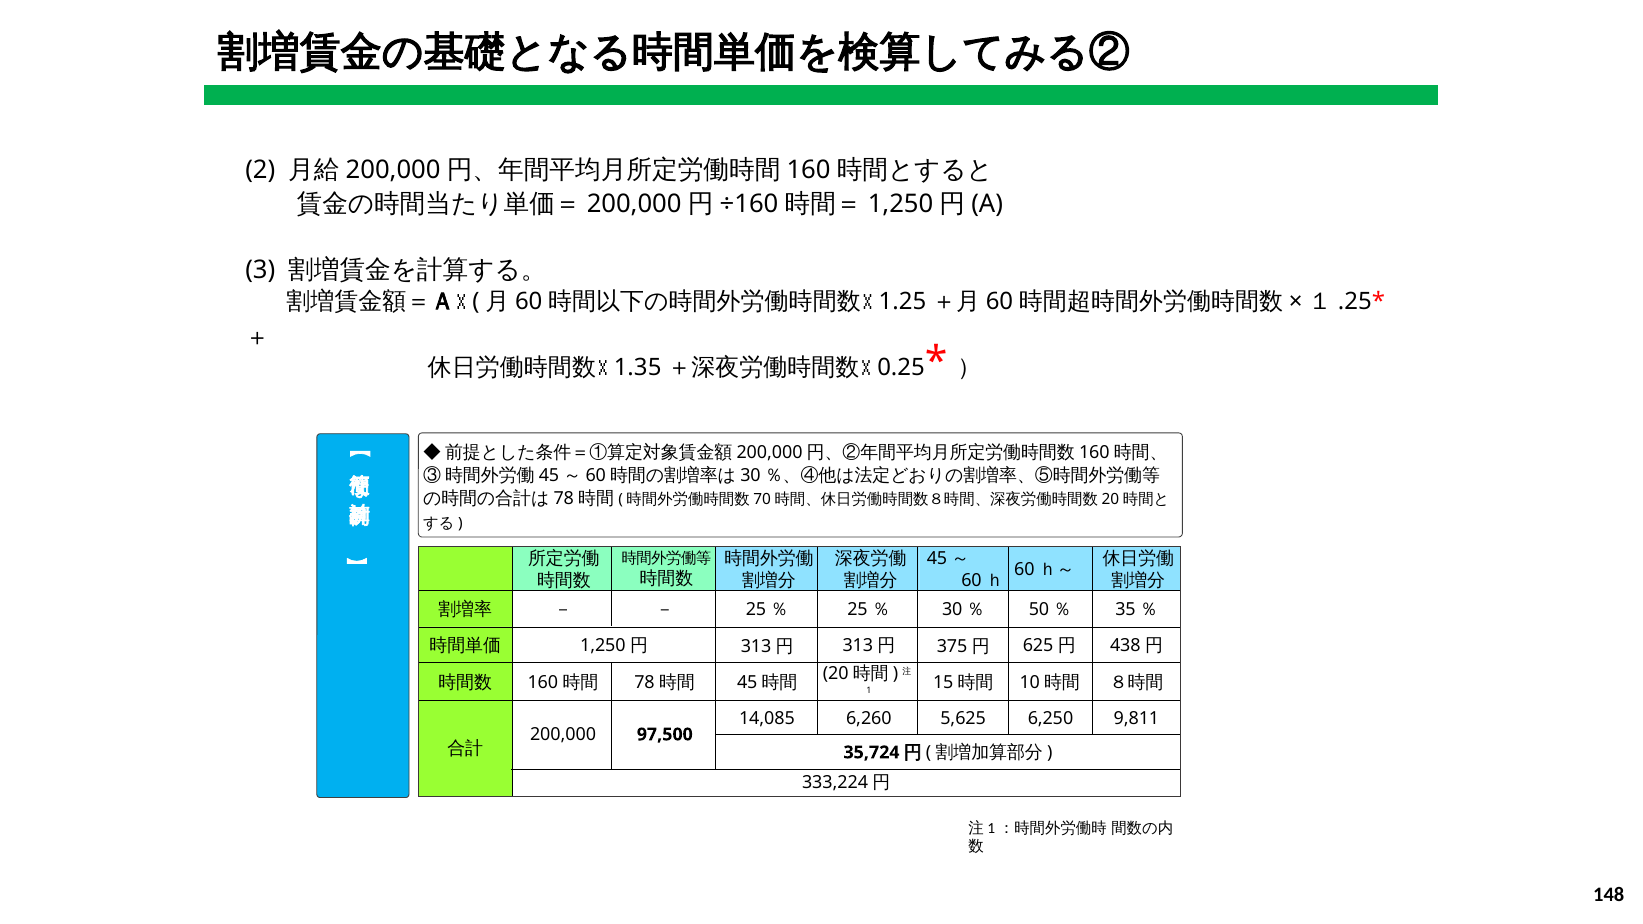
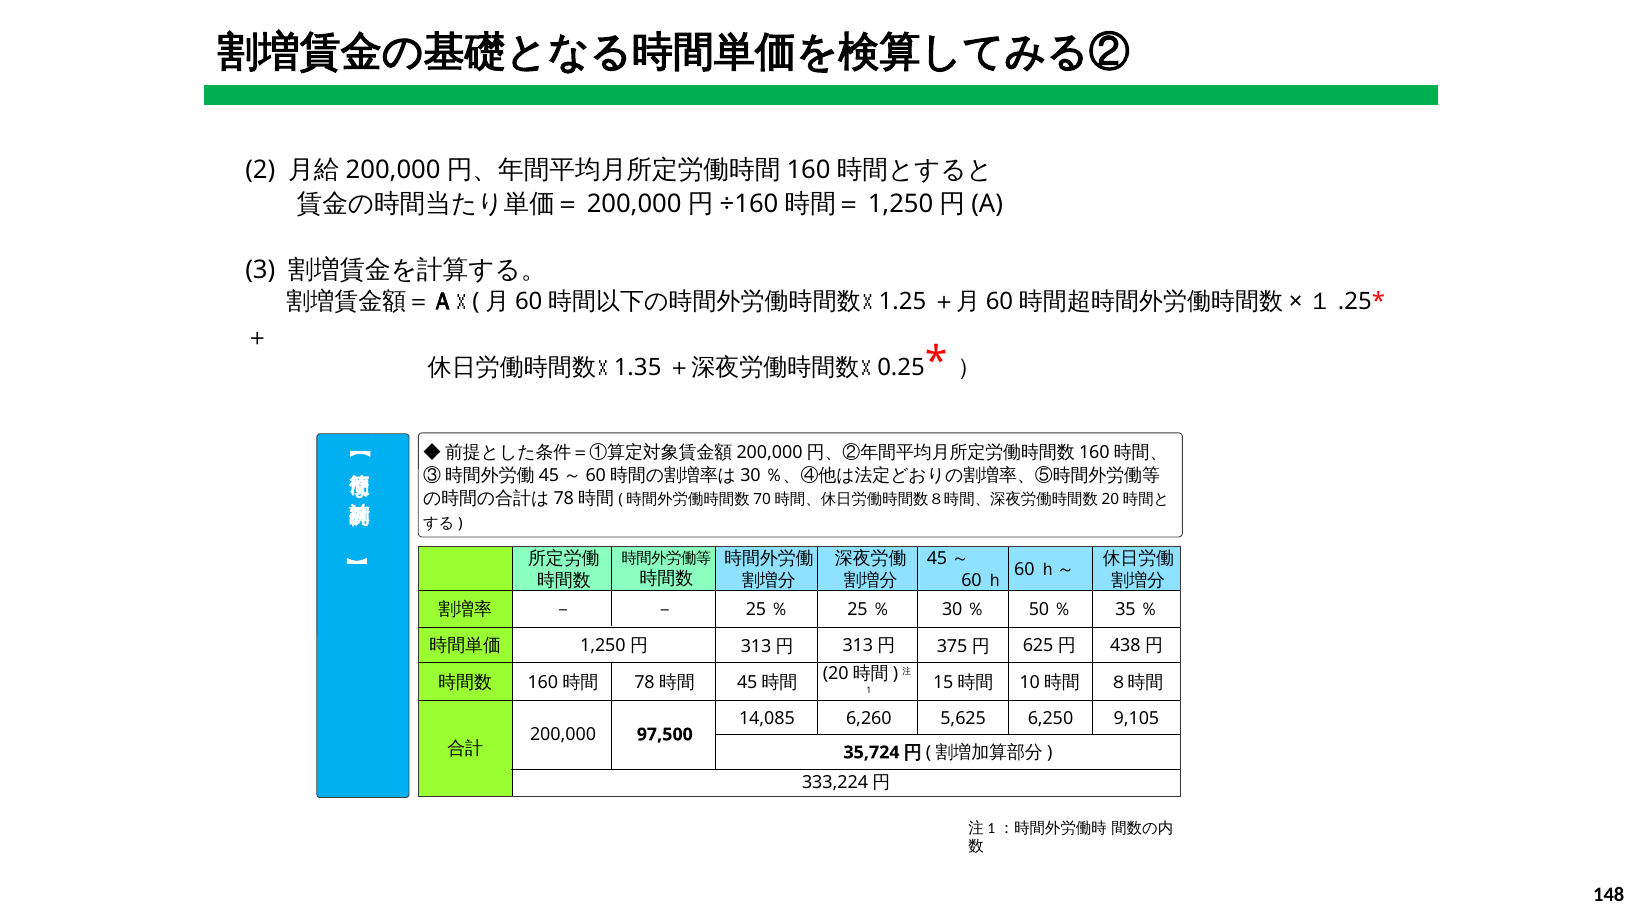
9,811: 9,811 -> 9,105 (1136, 719)
